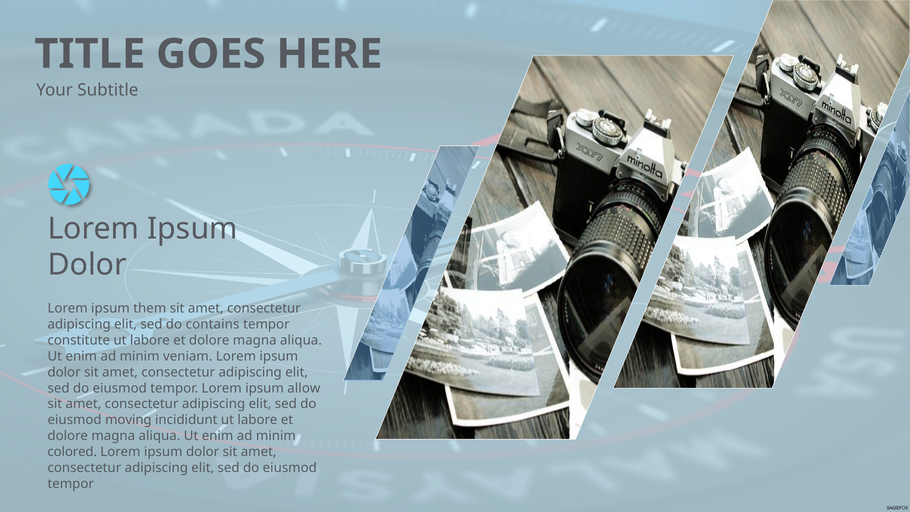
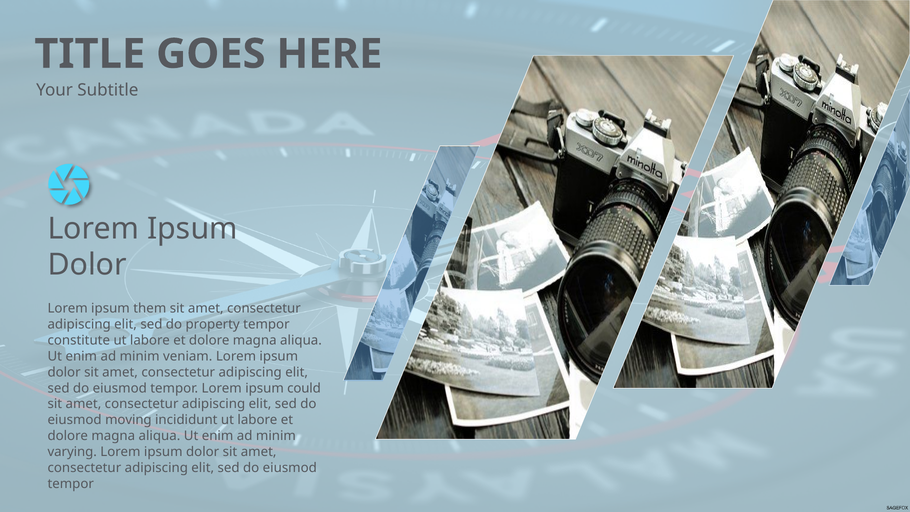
contains: contains -> property (213, 324)
allow: allow -> could (304, 388)
colored: colored -> varying (72, 452)
